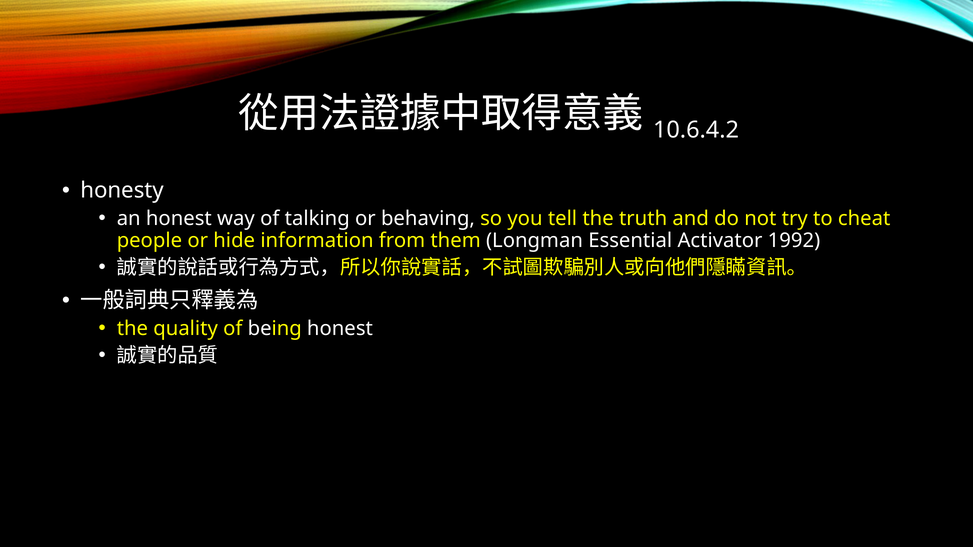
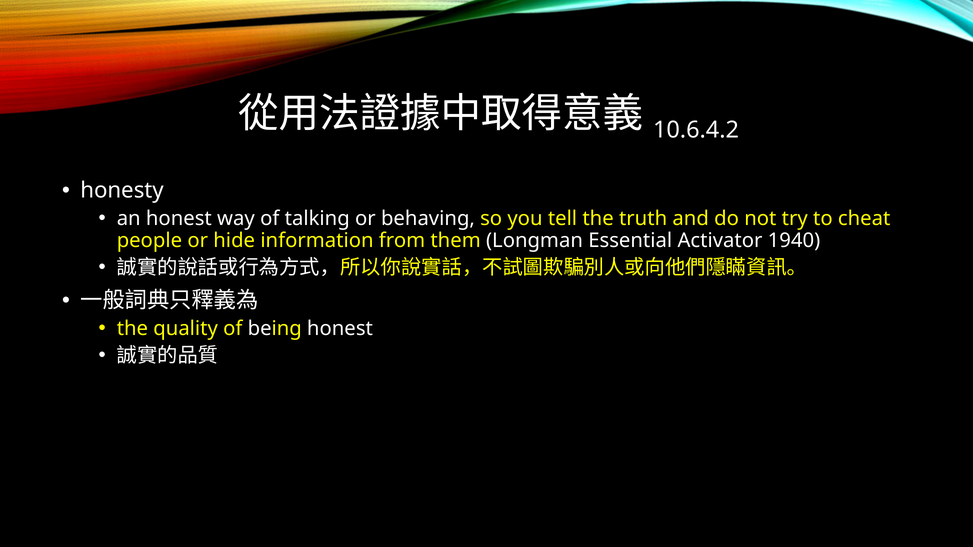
1992: 1992 -> 1940 (794, 241)
